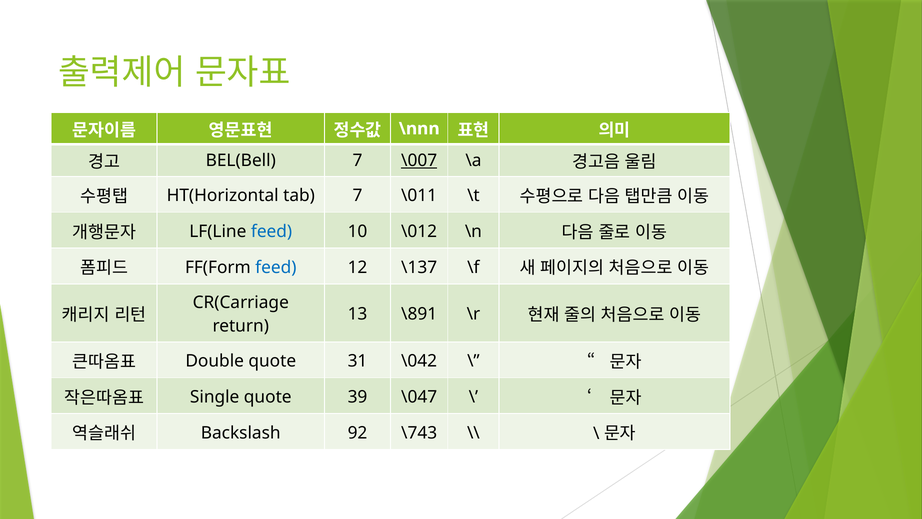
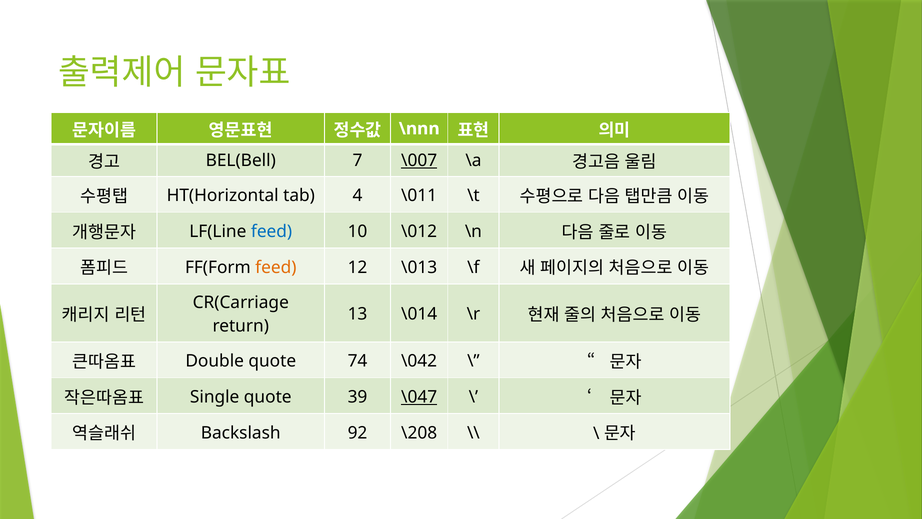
tab 7: 7 -> 4 (358, 196)
feed colour: blue -> orange (276, 267)
\137: \137 -> \013 (419, 267)
\891: \891 -> \014 (419, 314)
31: 31 -> 74 (357, 361)
\047 underline: none -> present (419, 397)
\743: \743 -> \208 (419, 433)
